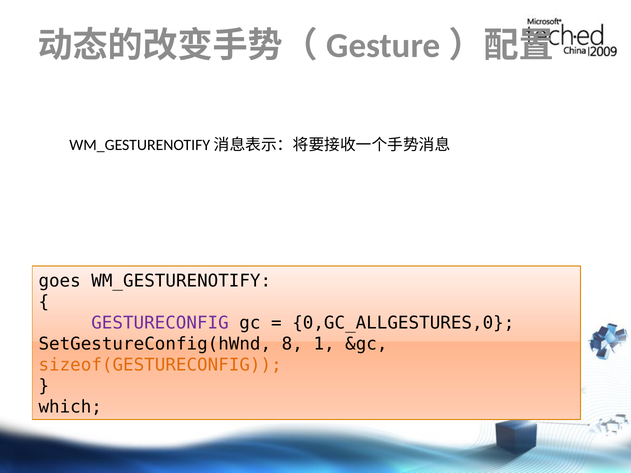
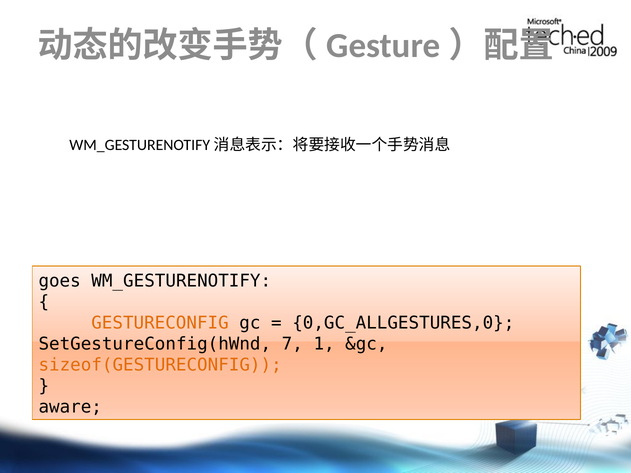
GESTURECONFIG colour: purple -> orange (160, 323)
8: 8 -> 7 (292, 344)
which: which -> aware (70, 407)
